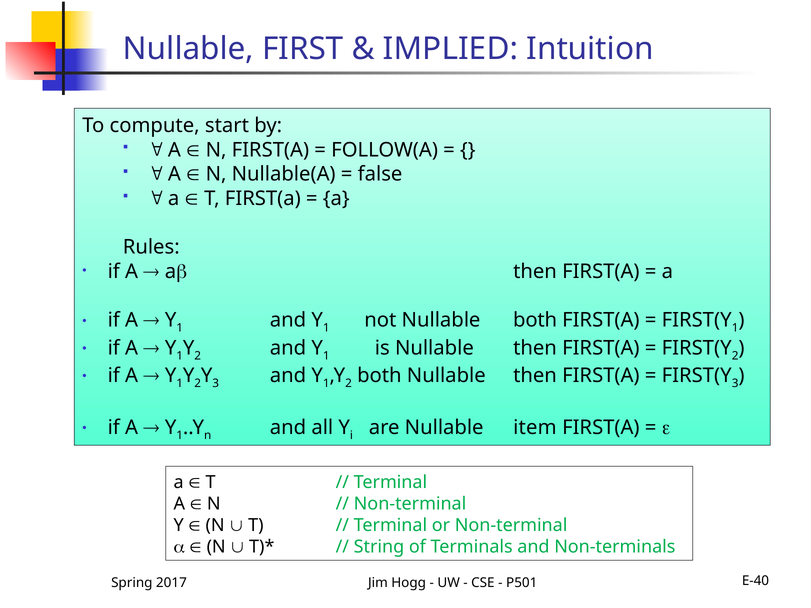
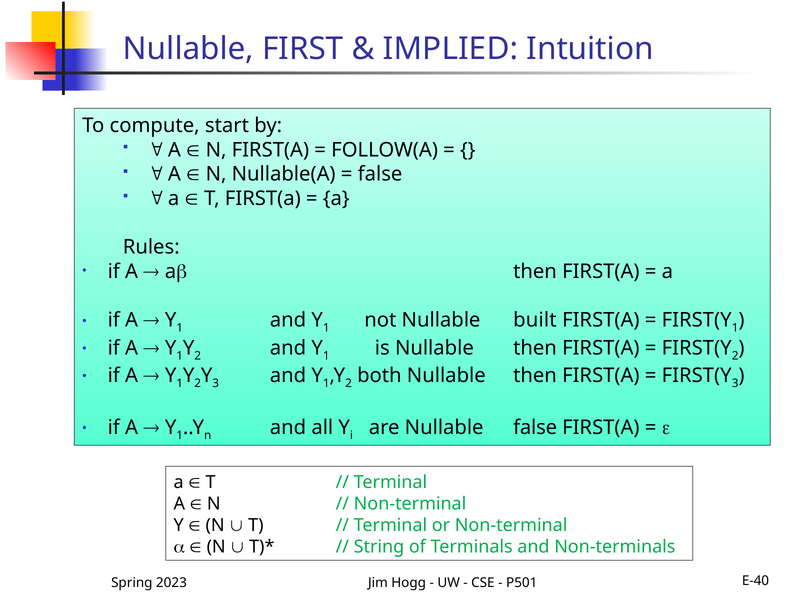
Nullable both: both -> built (535, 320)
Nullable item: item -> false (535, 428)
2017: 2017 -> 2023 (171, 583)
